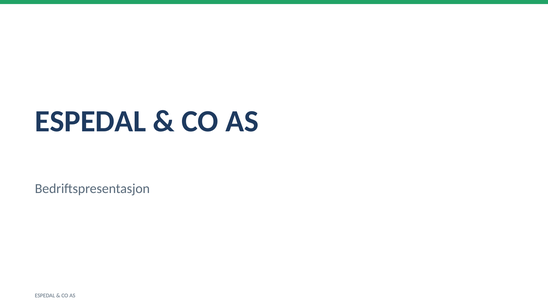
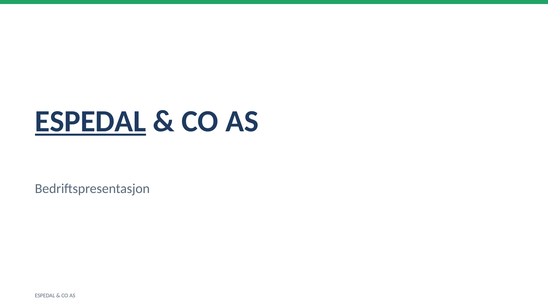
ESPEDAL underline: none -> present (90, 122)
